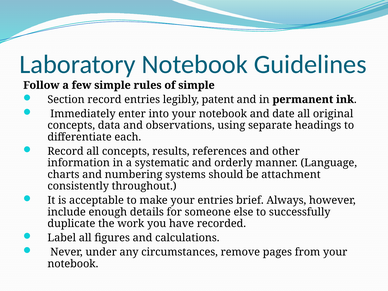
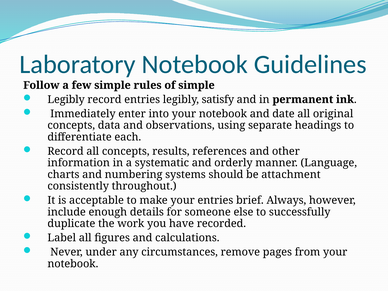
Section: Section -> Legibly (66, 99)
patent: patent -> satisfy (218, 99)
